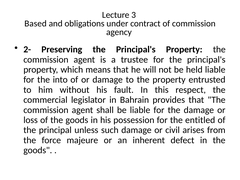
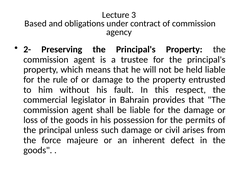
into: into -> rule (60, 80)
entitled: entitled -> permits (200, 120)
